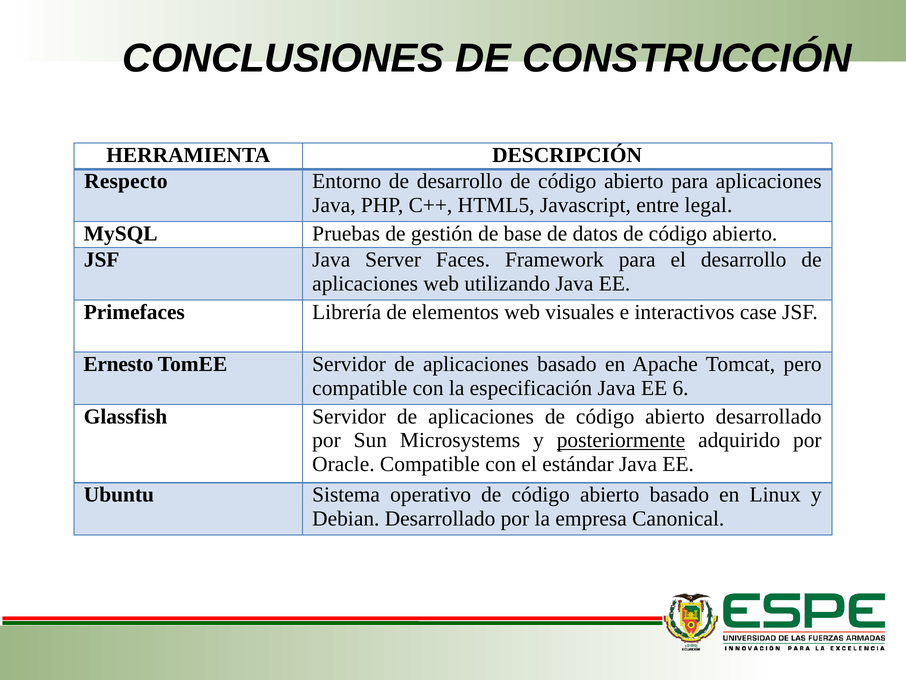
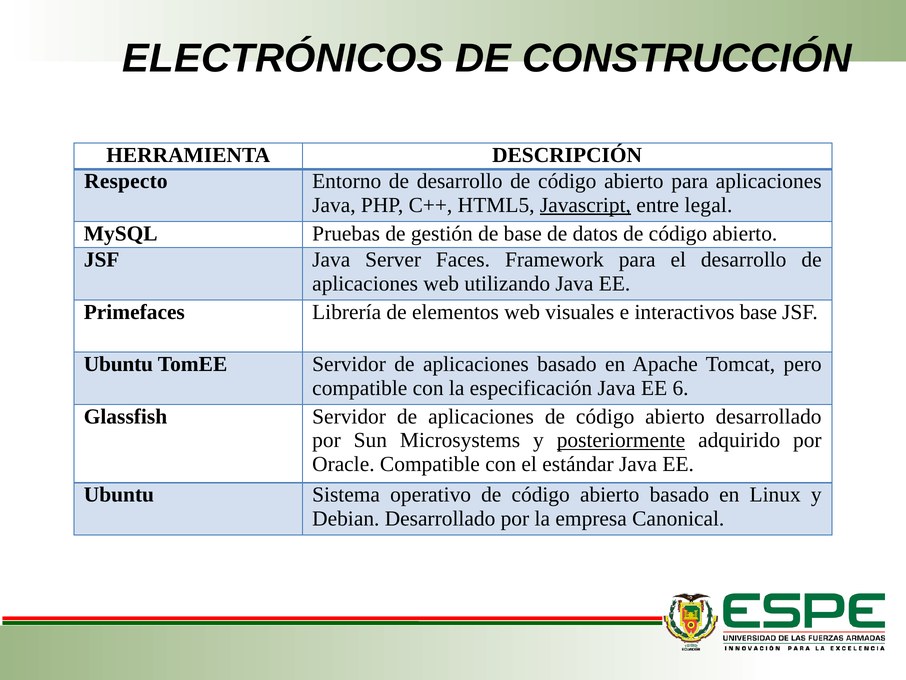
CONCLUSIONES: CONCLUSIONES -> ELECTRÓNICOS (283, 59)
Javascript underline: none -> present (585, 205)
interactivos case: case -> base (758, 312)
Ernesto: Ernesto -> Ubuntu (118, 364)
